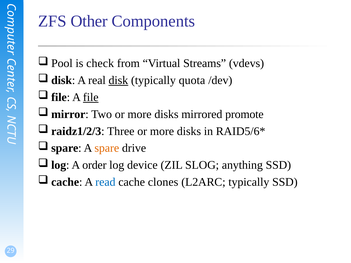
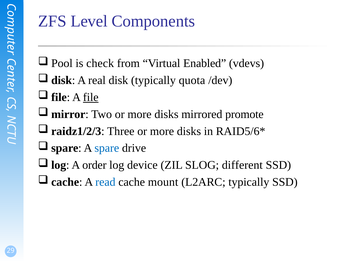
Other: Other -> Level (89, 21)
Streams: Streams -> Enabled (205, 63)
disk underline: present -> none (118, 80)
spare colour: orange -> blue (107, 148)
anything: anything -> different (242, 165)
clones: clones -> mount (163, 182)
